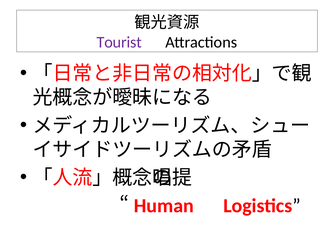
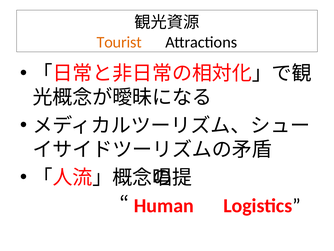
Tourist colour: purple -> orange (119, 42)
